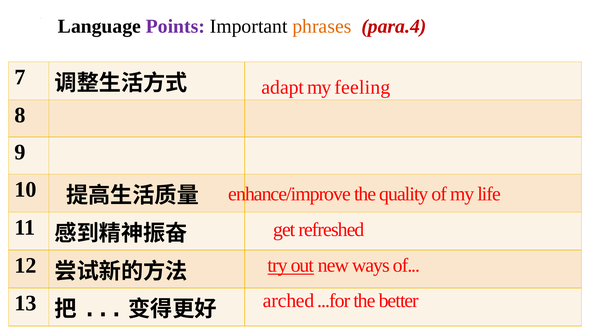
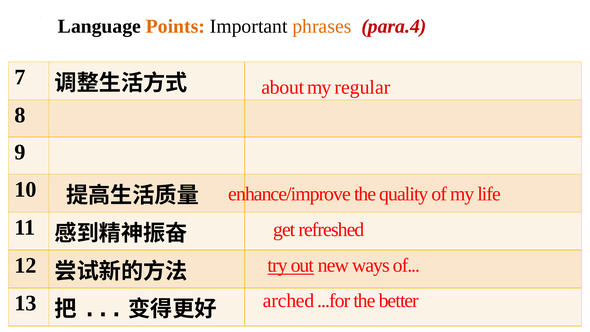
Points colour: purple -> orange (175, 26)
adapt: adapt -> about (283, 87)
feeling: feeling -> regular (362, 87)
